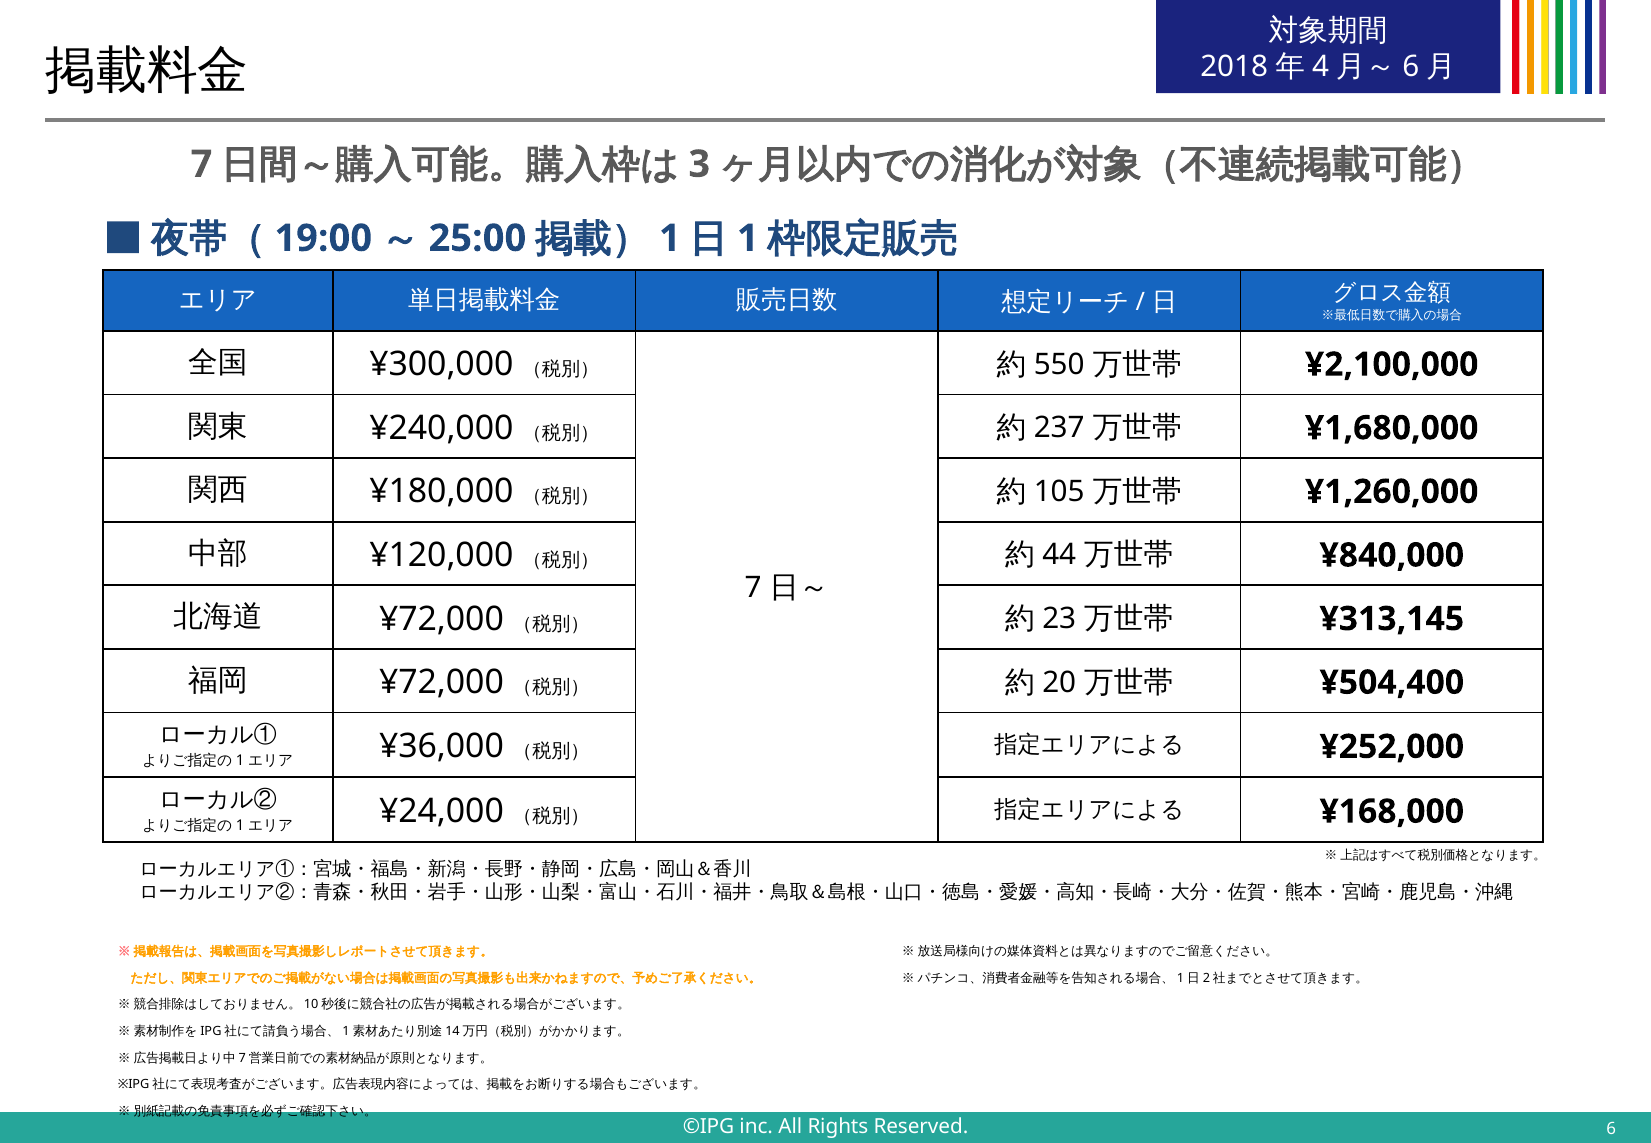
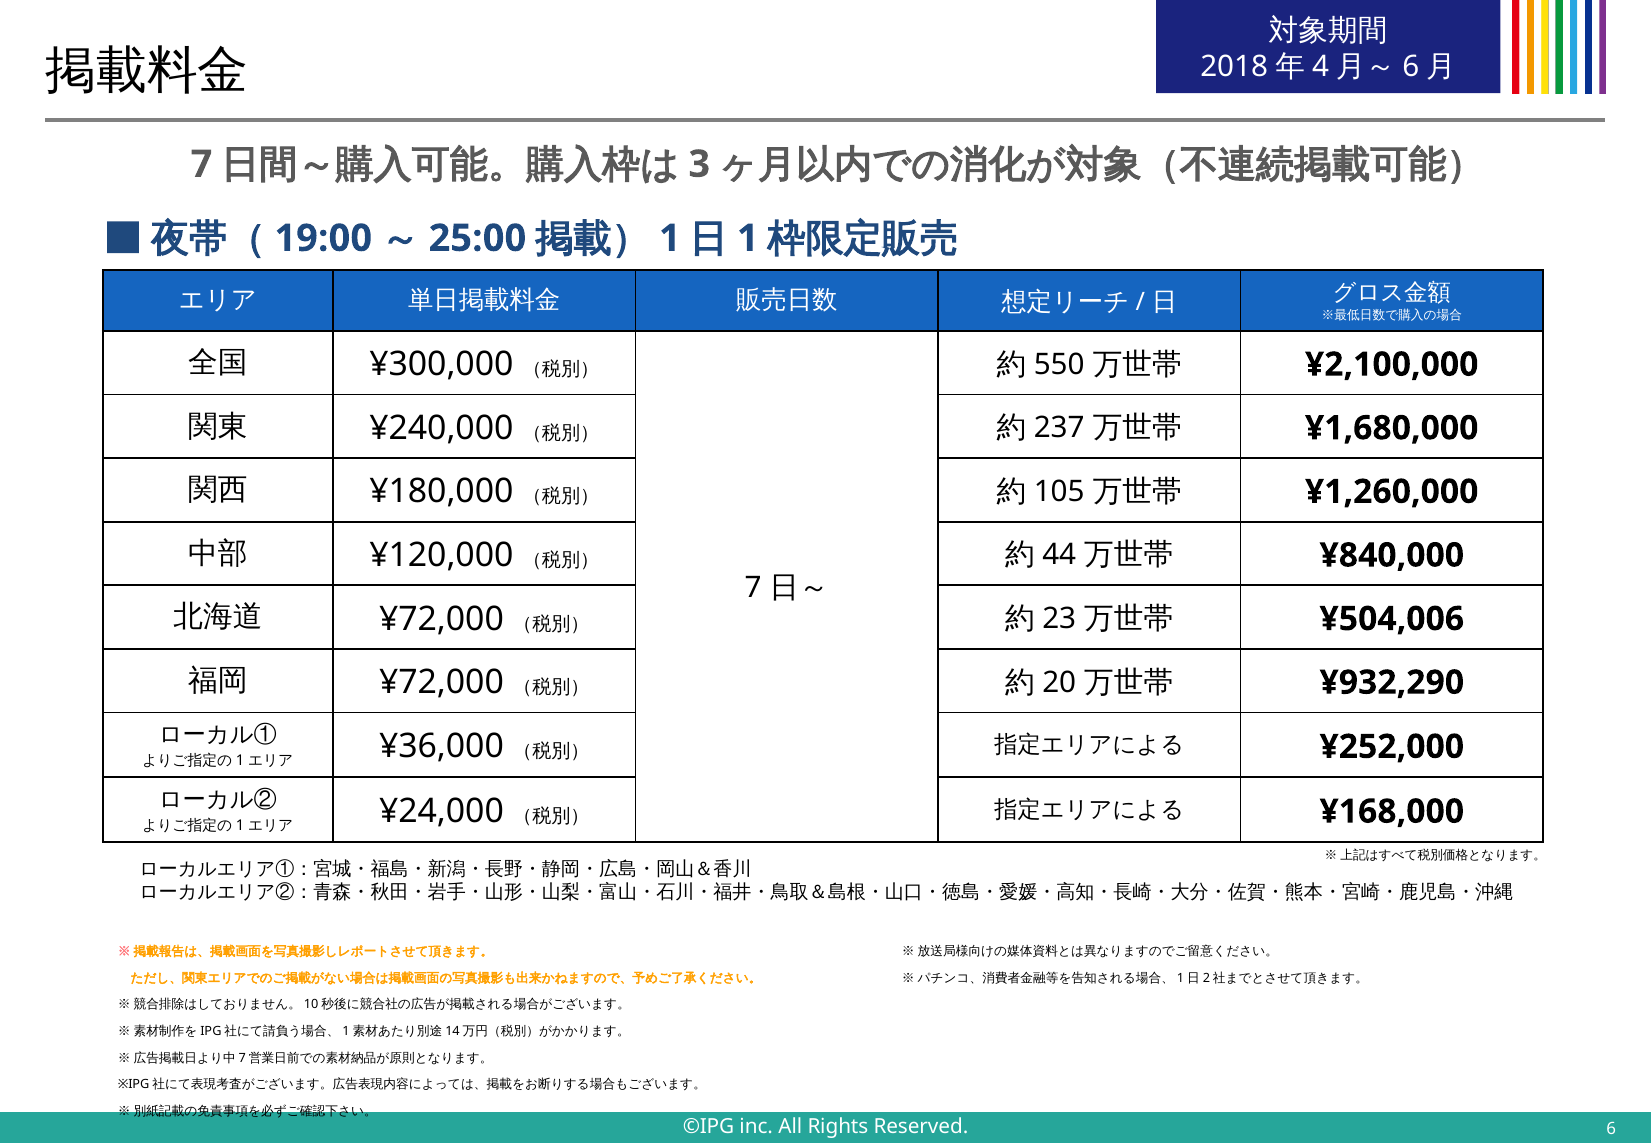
¥313,145: ¥313,145 -> ¥504,006 (1392, 619)
¥504,400: ¥504,400 -> ¥932,290 (1392, 683)
